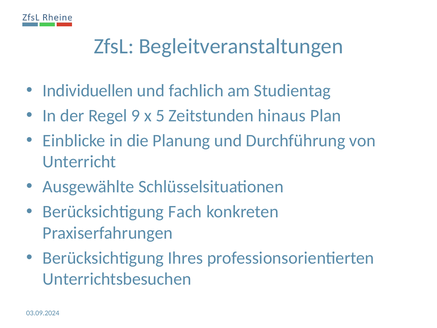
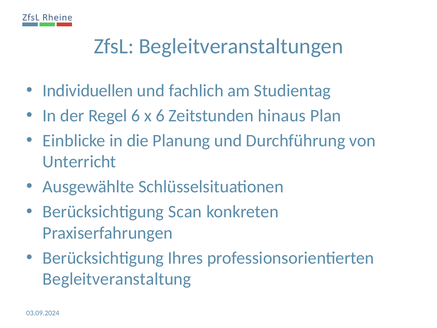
Regel 9: 9 -> 6 (136, 115)
x 5: 5 -> 6 (160, 115)
Fach: Fach -> Scan (185, 212)
Unterrichtsbesuchen: Unterrichtsbesuchen -> Begleitveranstaltung (117, 279)
